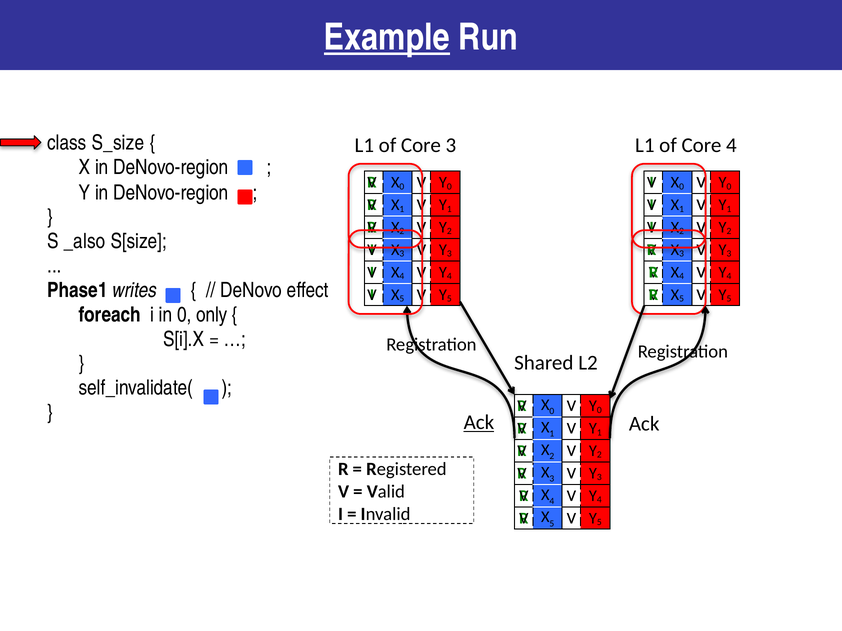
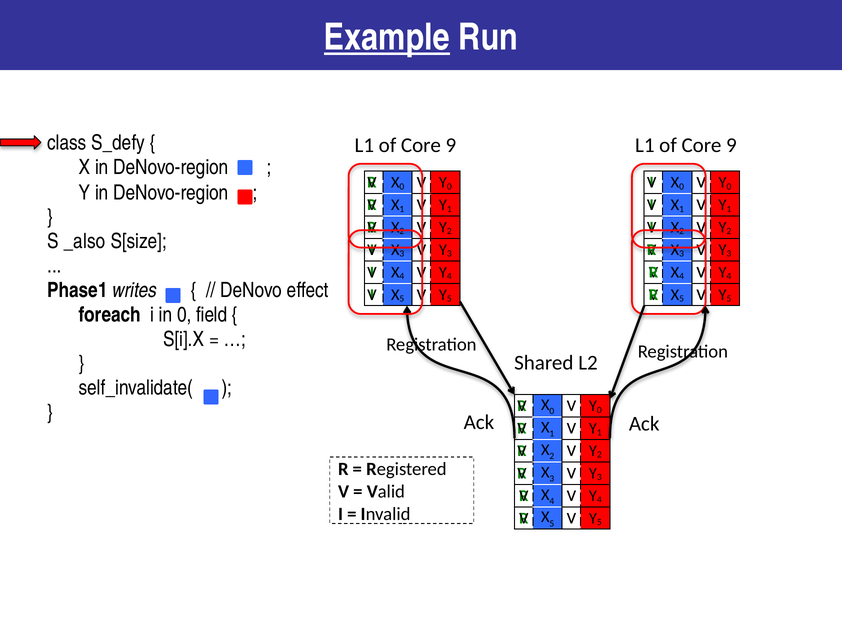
S_size: S_size -> S_defy (118, 143)
3: 3 -> 9 (451, 146)
4: 4 -> 9 (731, 146)
only: only -> field (212, 315)
Ack underline: present -> none (479, 423)
